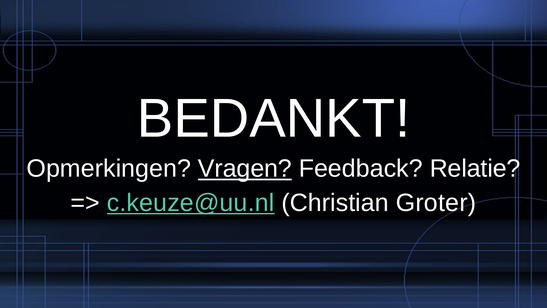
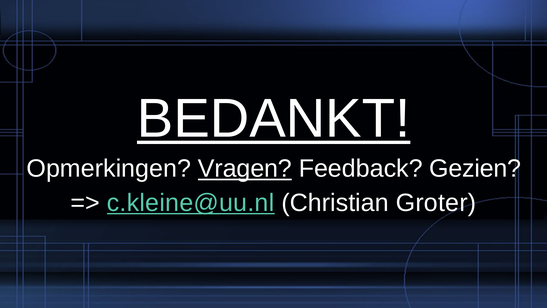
BEDANKT underline: none -> present (274, 119)
Relatie: Relatie -> Gezien (475, 168)
c.keuze@uu.nl: c.keuze@uu.nl -> c.kleine@uu.nl (191, 203)
